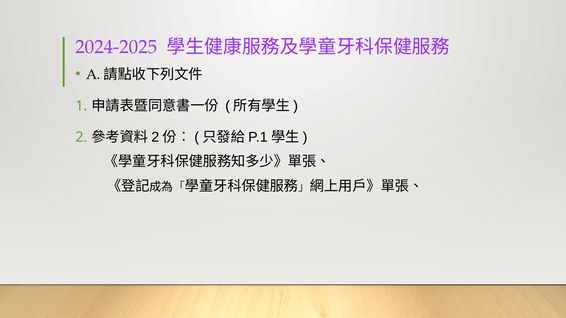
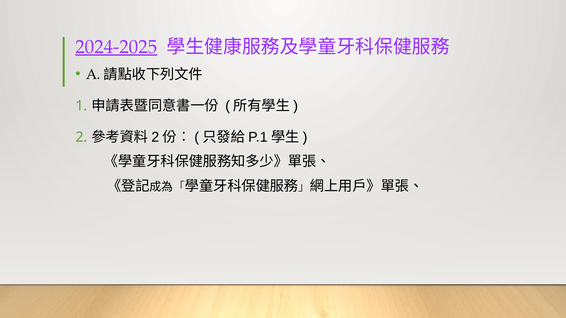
2024-2025 underline: none -> present (116, 47)
